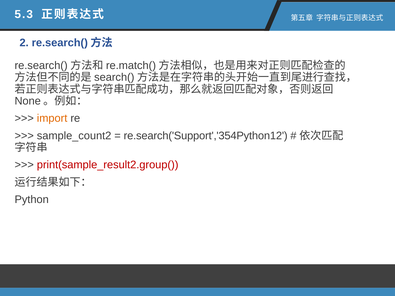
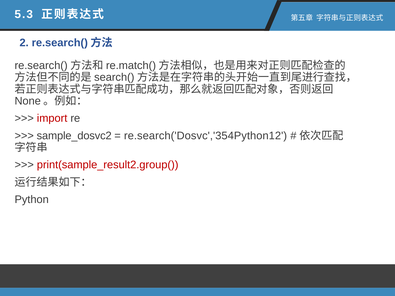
import colour: orange -> red (52, 118)
sample_count2: sample_count2 -> sample_dosvc2 (74, 136)
re.search('Support','354Python12: re.search('Support','354Python12 -> re.search('Dosvc','354Python12 (206, 136)
